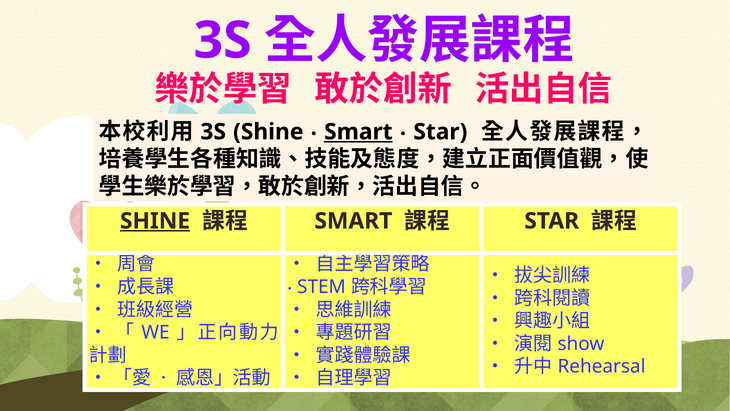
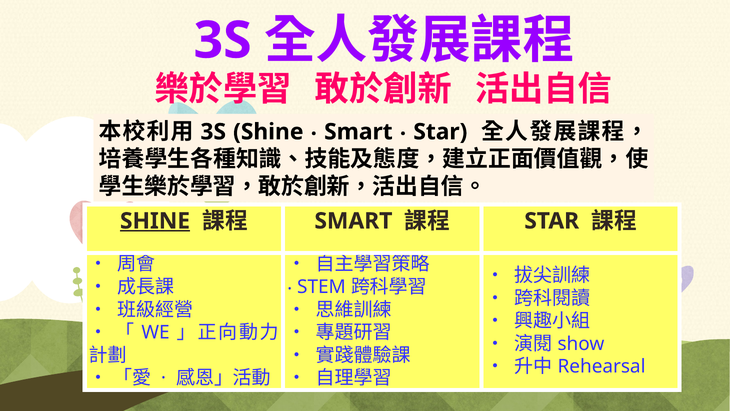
Smart underline: present -> none (358, 132)
